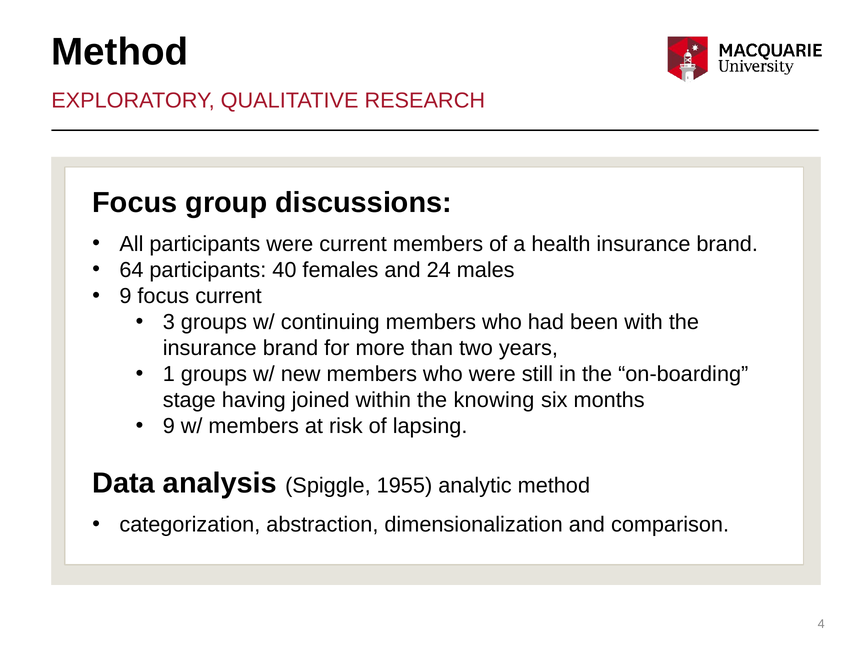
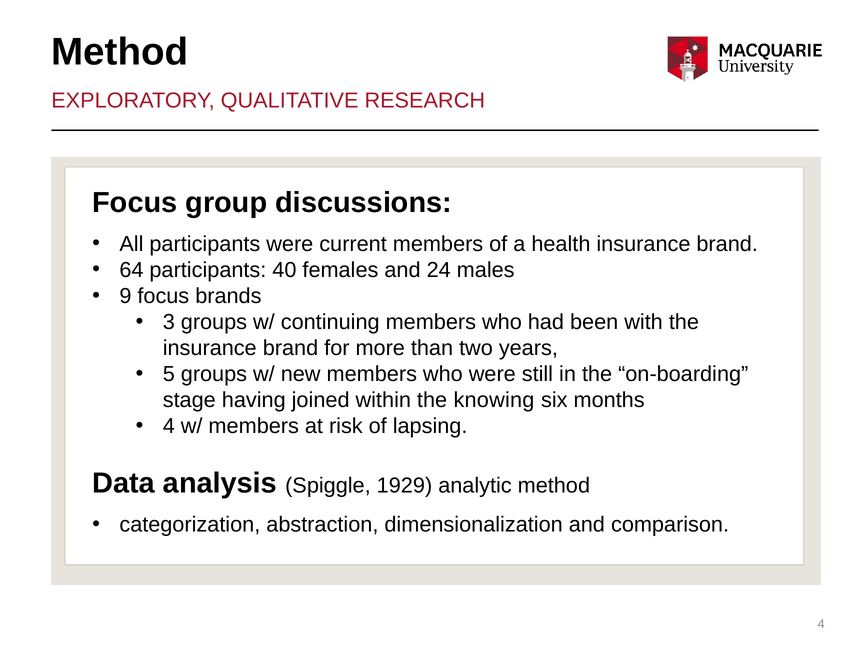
focus current: current -> brands (228, 296)
1: 1 -> 5 (169, 374)
9: 9 -> 4 (169, 426)
1955: 1955 -> 1929 (404, 486)
